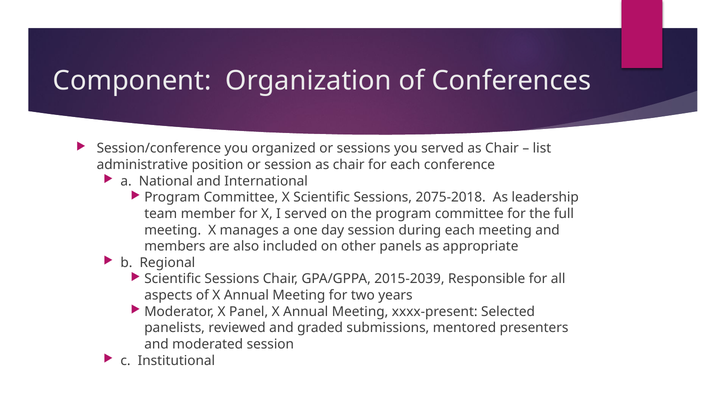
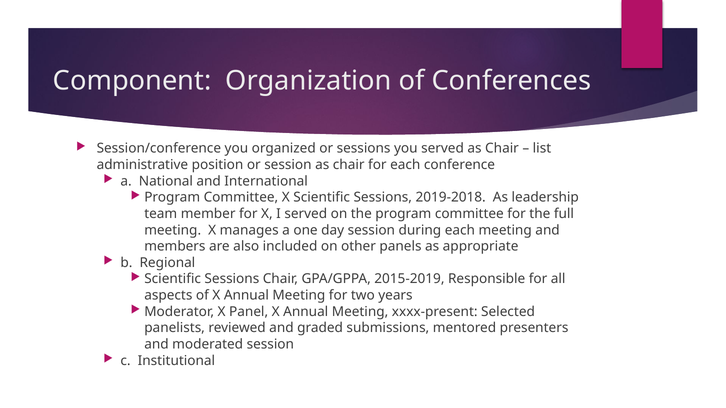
2075-2018: 2075-2018 -> 2019-2018 (451, 198)
2015-2039: 2015-2039 -> 2015-2019 (409, 279)
